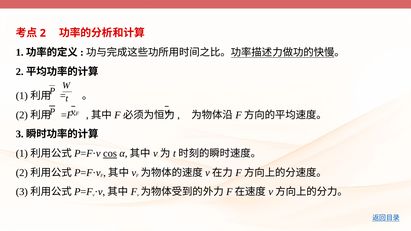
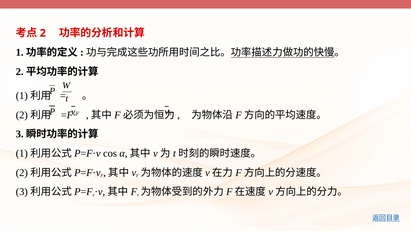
cos underline: present -> none (110, 153)
